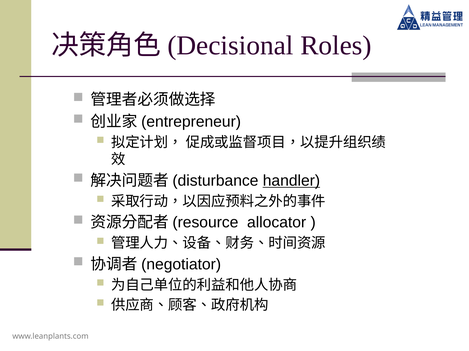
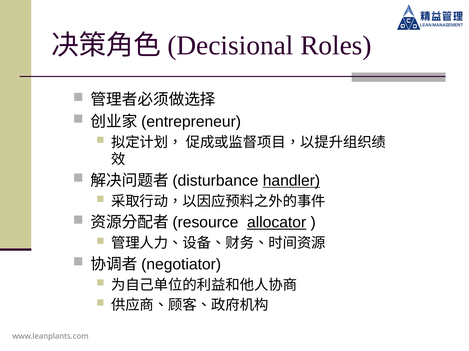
allocator underline: none -> present (277, 223)
